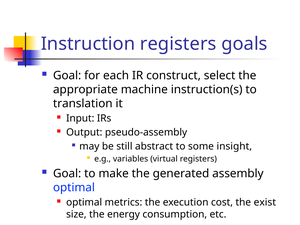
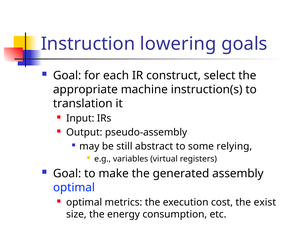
Instruction registers: registers -> lowering (178, 44)
insight: insight -> relying (234, 146)
